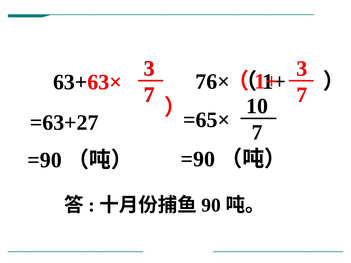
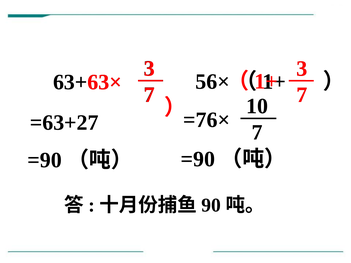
76×: 76× -> 56× (213, 82)
=65×: =65× -> =76× (207, 120)
